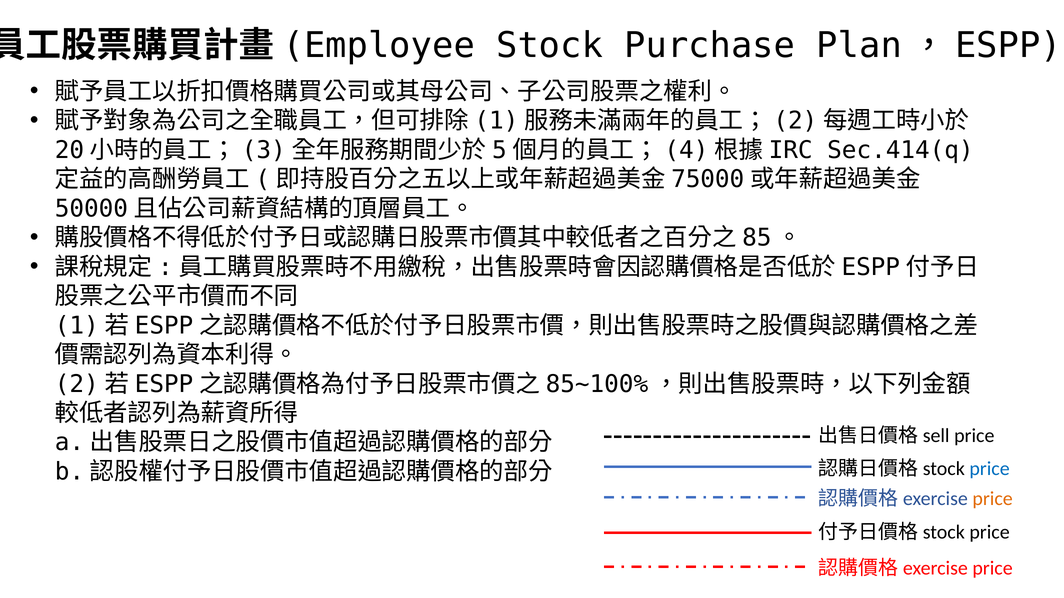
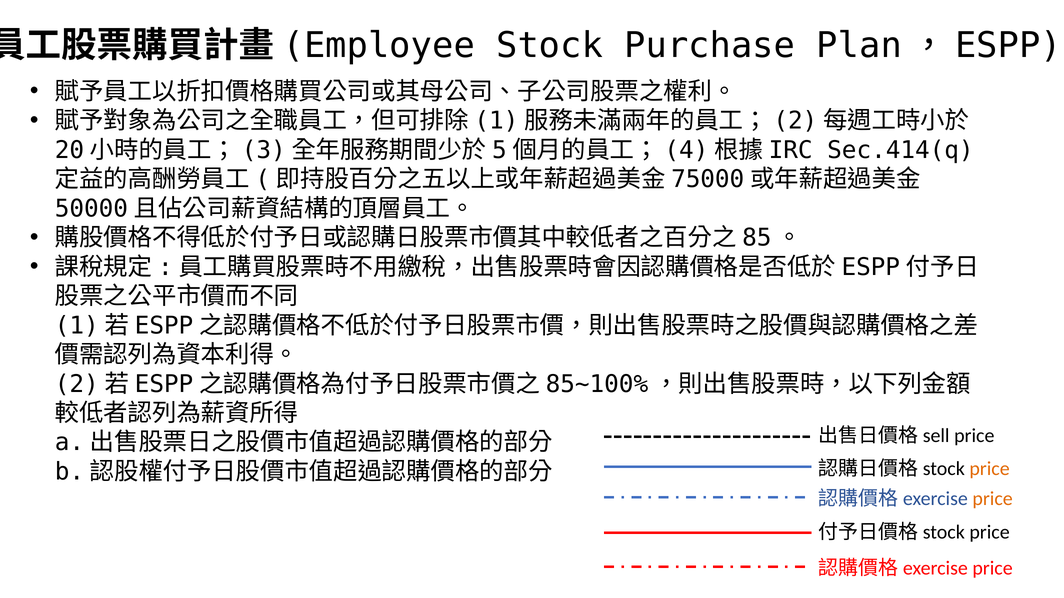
price colour: blue -> orange (990, 469)
